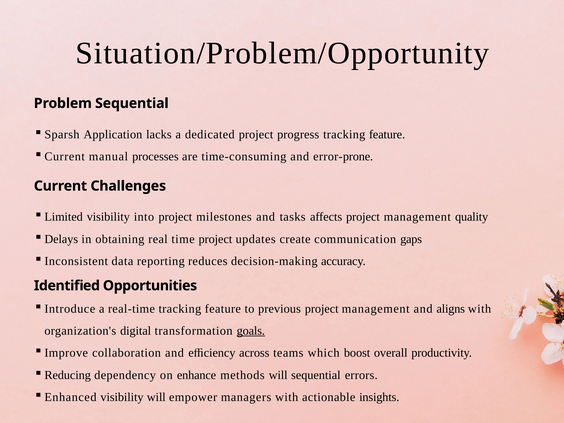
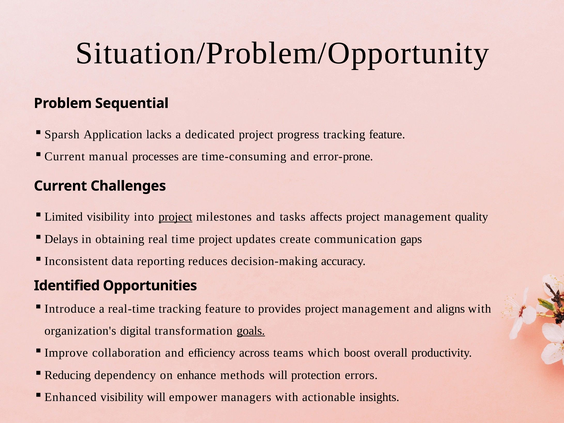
project underline: none -> present (175, 217)
previous: previous -> provides (279, 309)
will sequential: sequential -> protection (316, 375)
